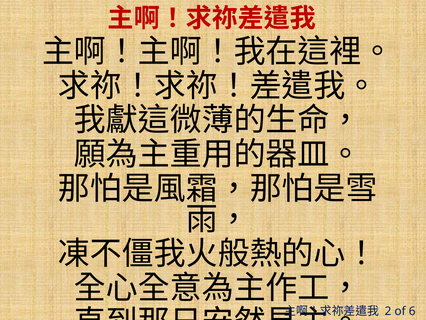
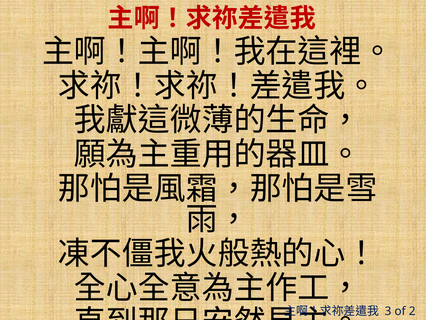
2: 2 -> 3 (388, 311)
6: 6 -> 2 (412, 311)
